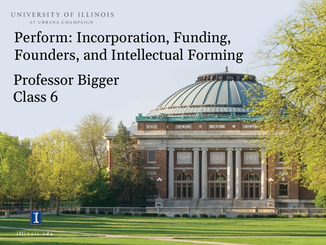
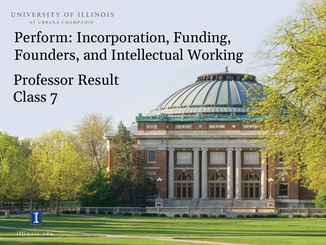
Forming: Forming -> Working (215, 55)
Bigger: Bigger -> Result (98, 80)
6: 6 -> 7 (54, 97)
